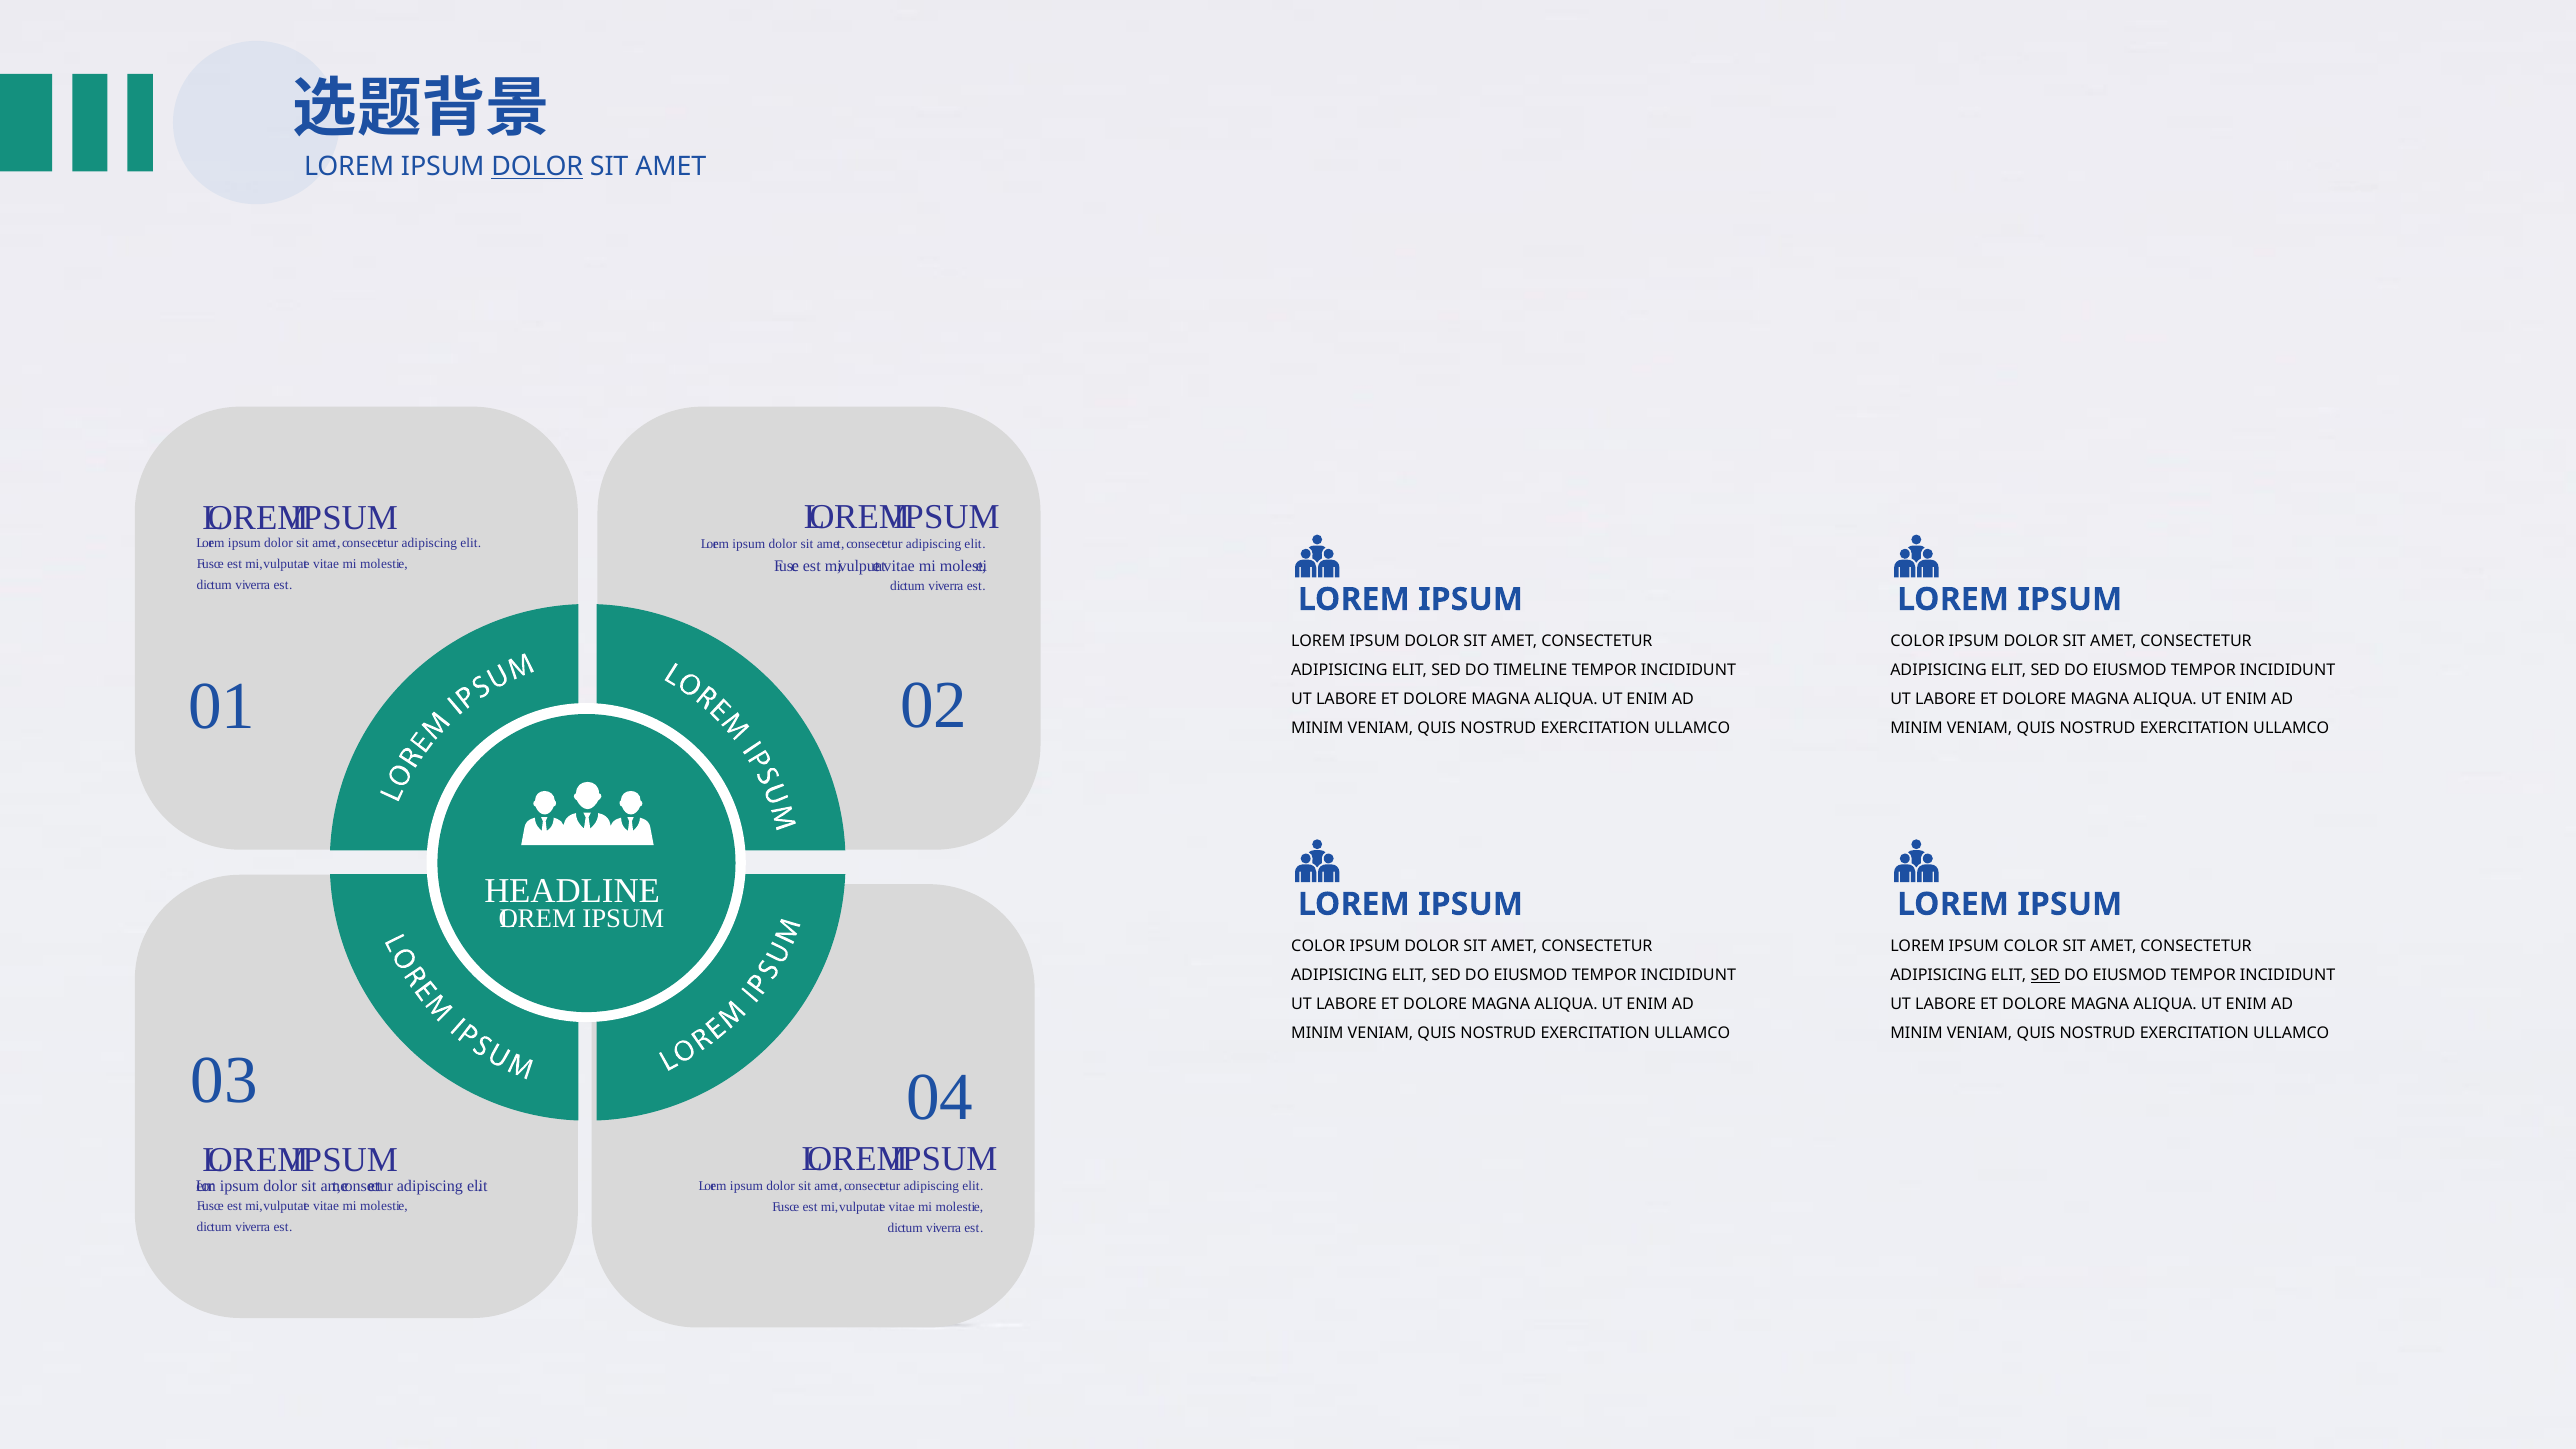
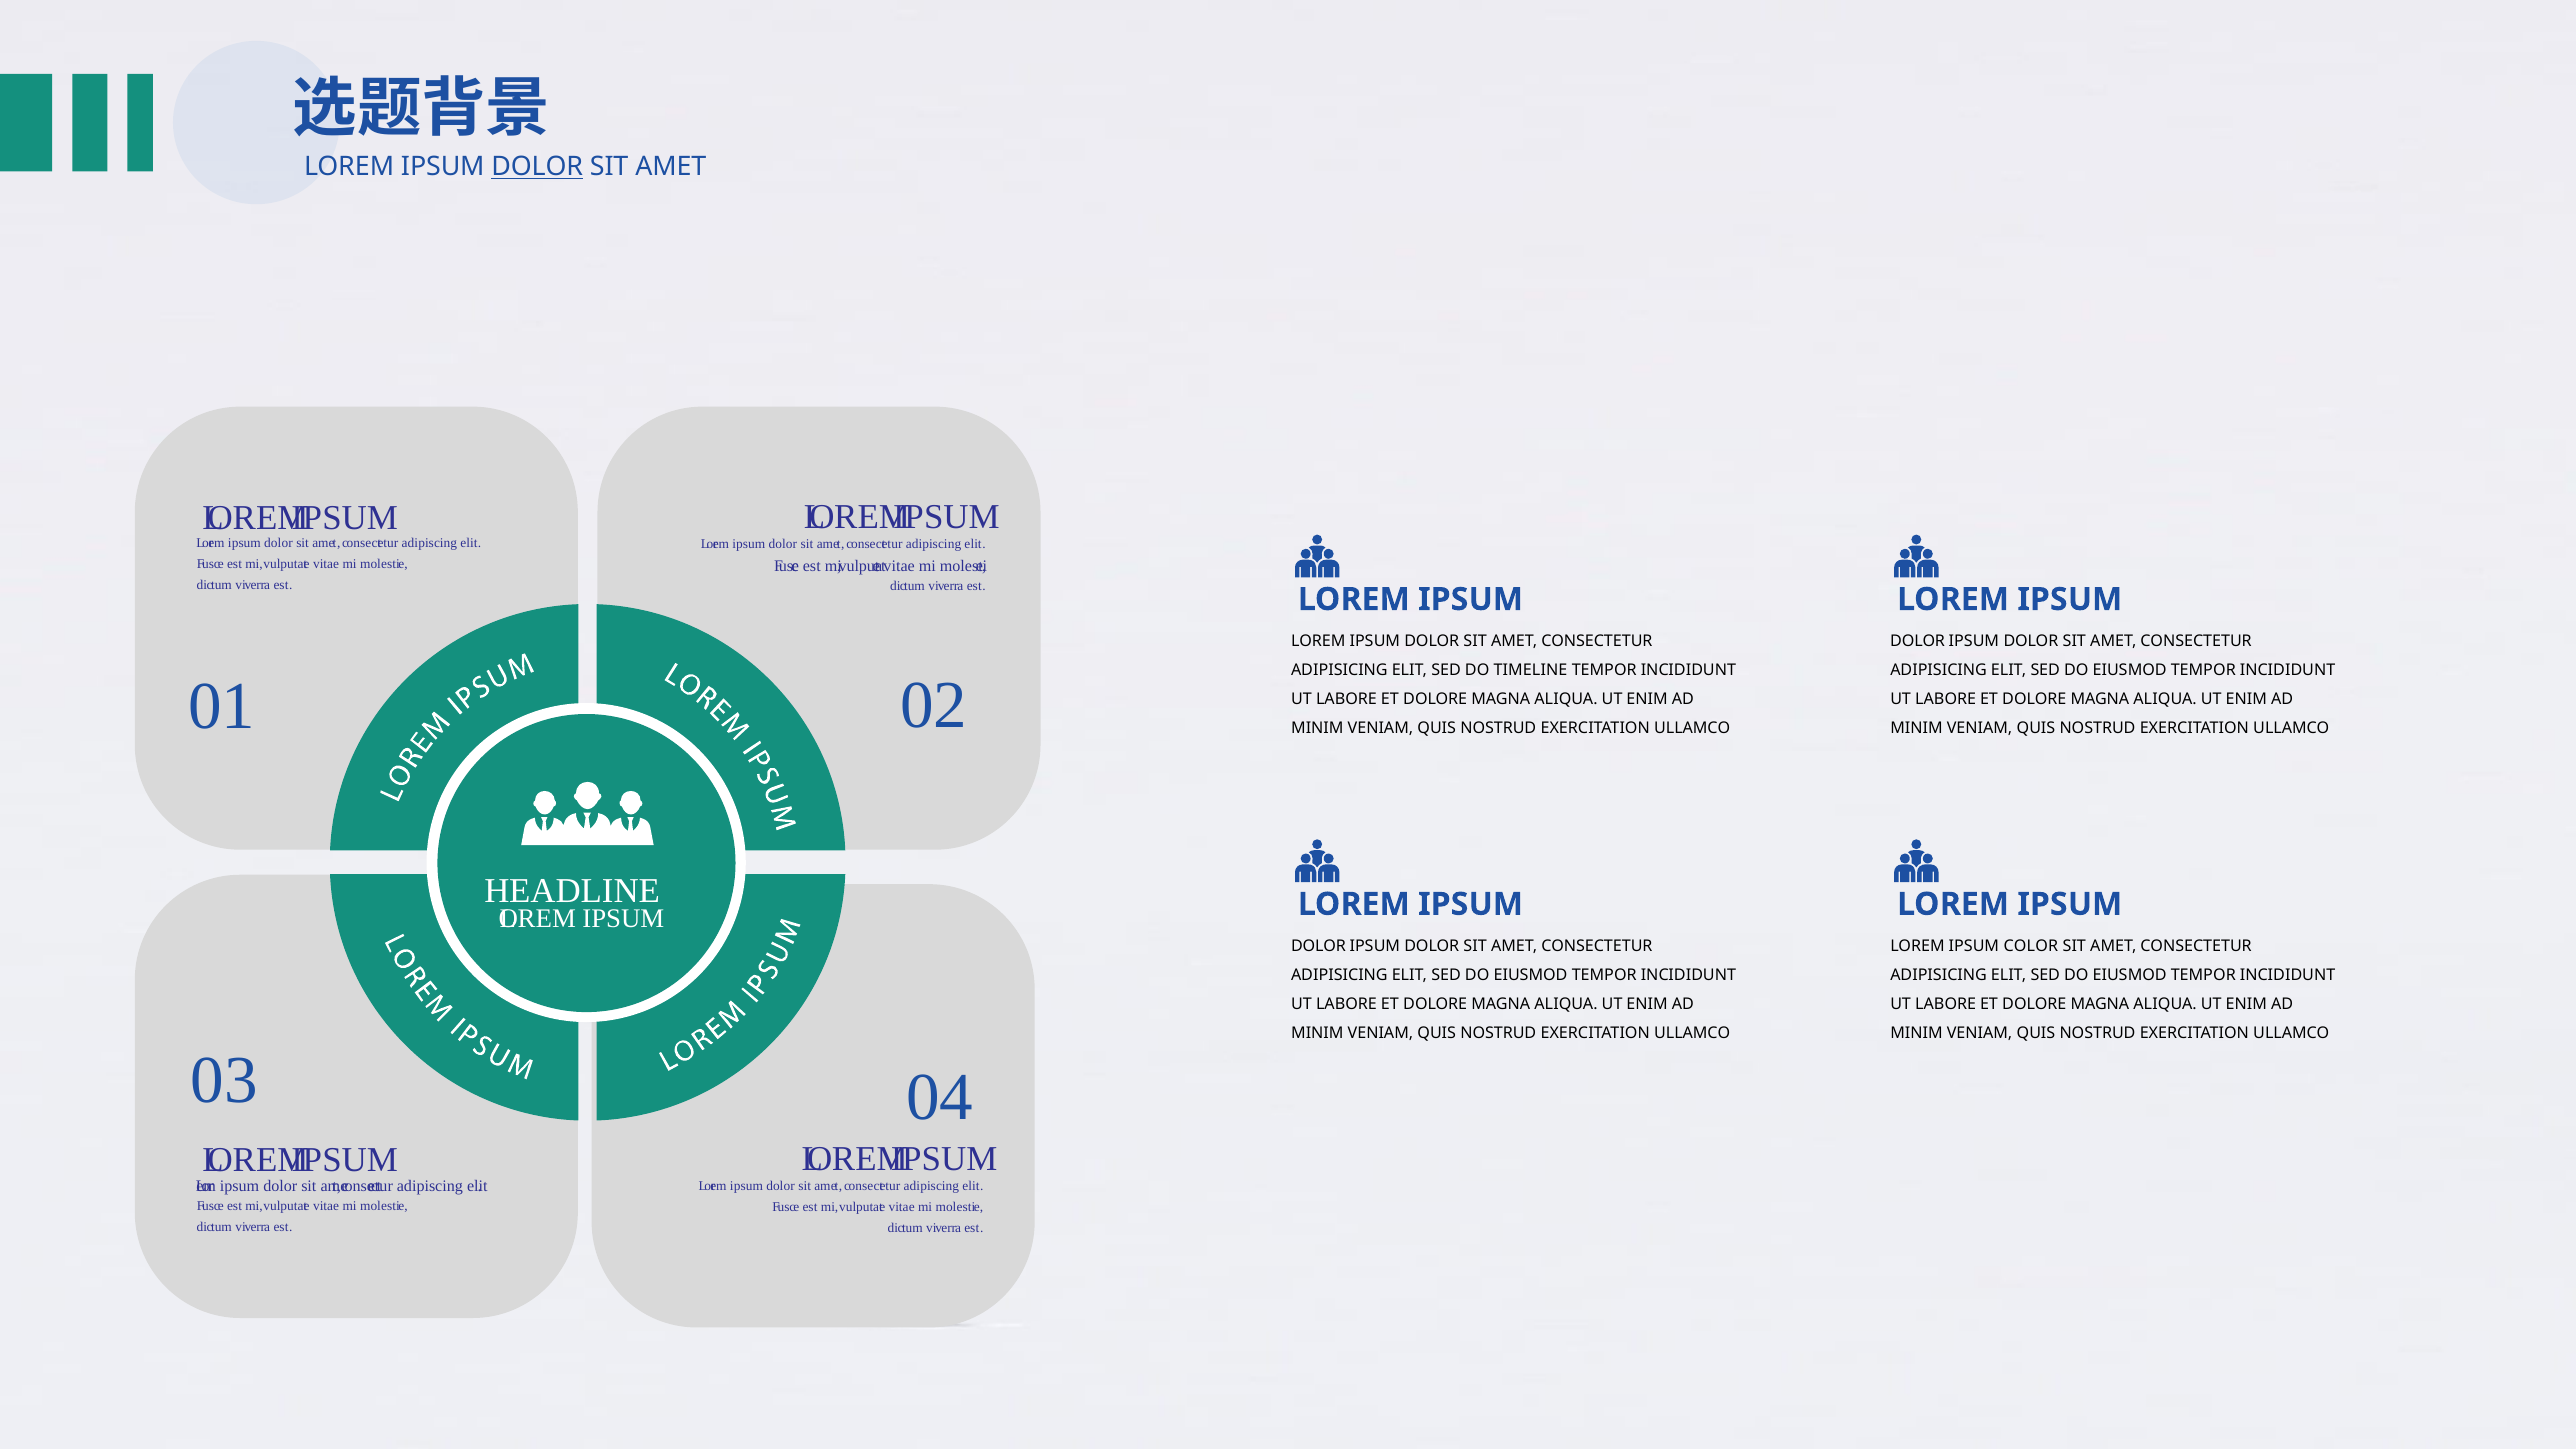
COLOR: COLOR -> DOLOR (1918, 641)
COLOR: COLOR -> DOLOR (1318, 946)
SED underline: present -> none (2045, 975)
